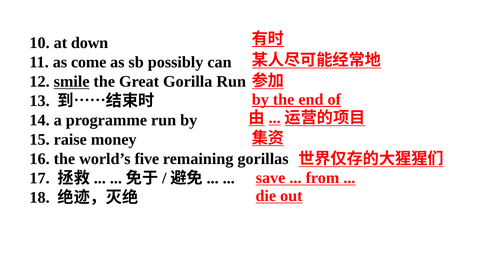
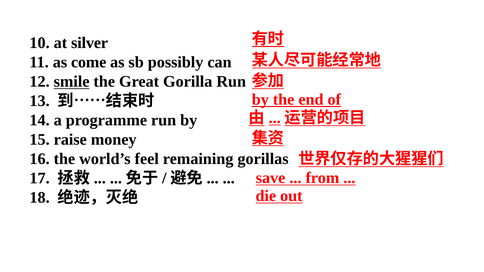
down: down -> silver (90, 43)
five: five -> feel (147, 159)
